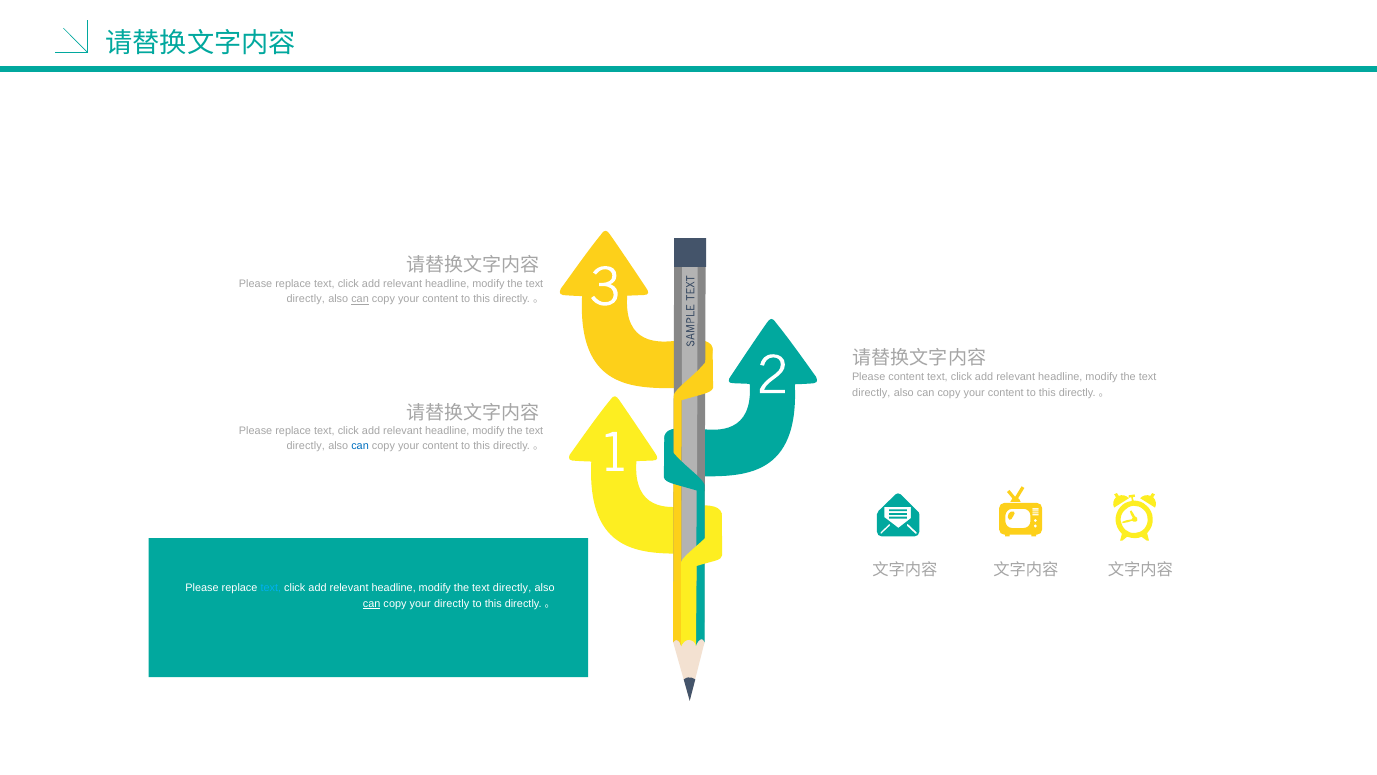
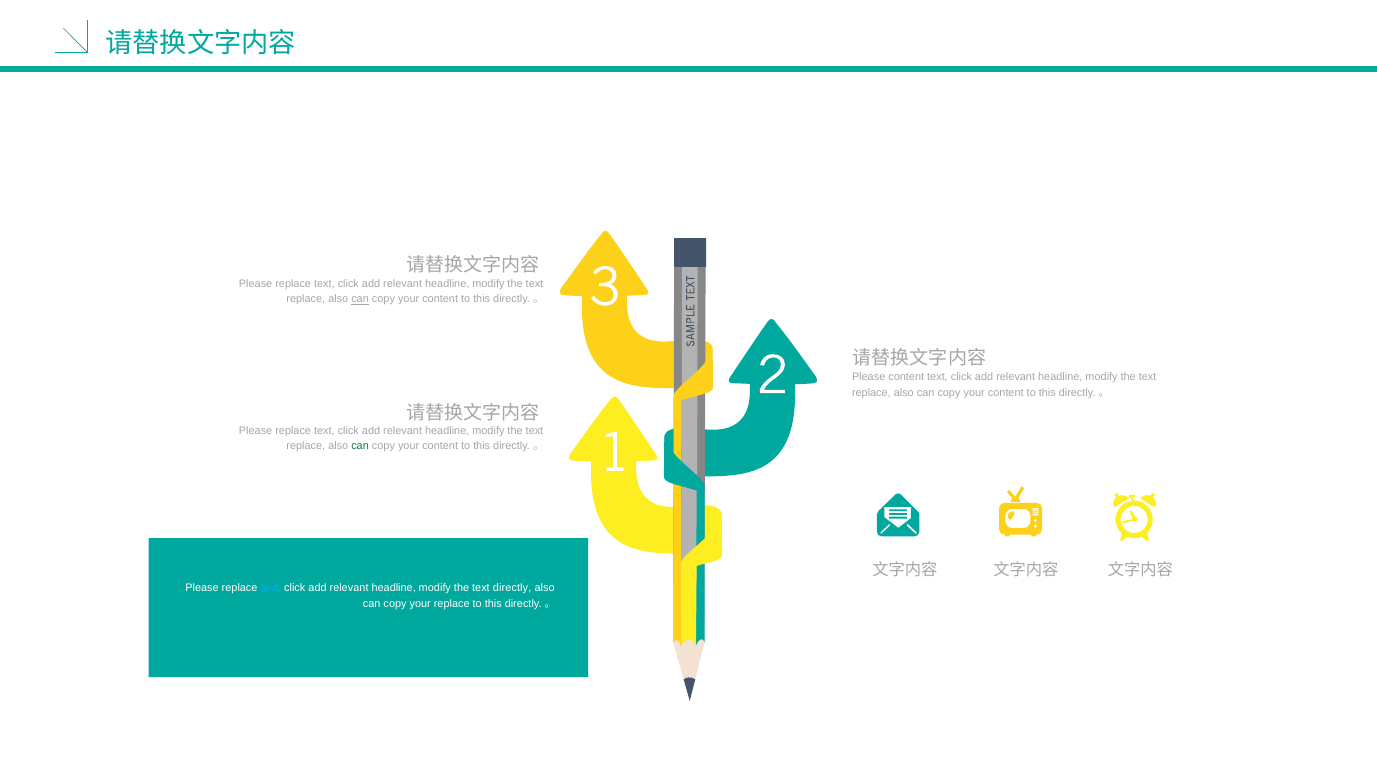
directly: directly -> replace (306, 299)
directly: directly -> replace (871, 392)
directly: directly -> replace (306, 446)
can colour: blue -> green (360, 446)
can underline: present -> none (372, 603)
your directly: directly -> replace (452, 603)
